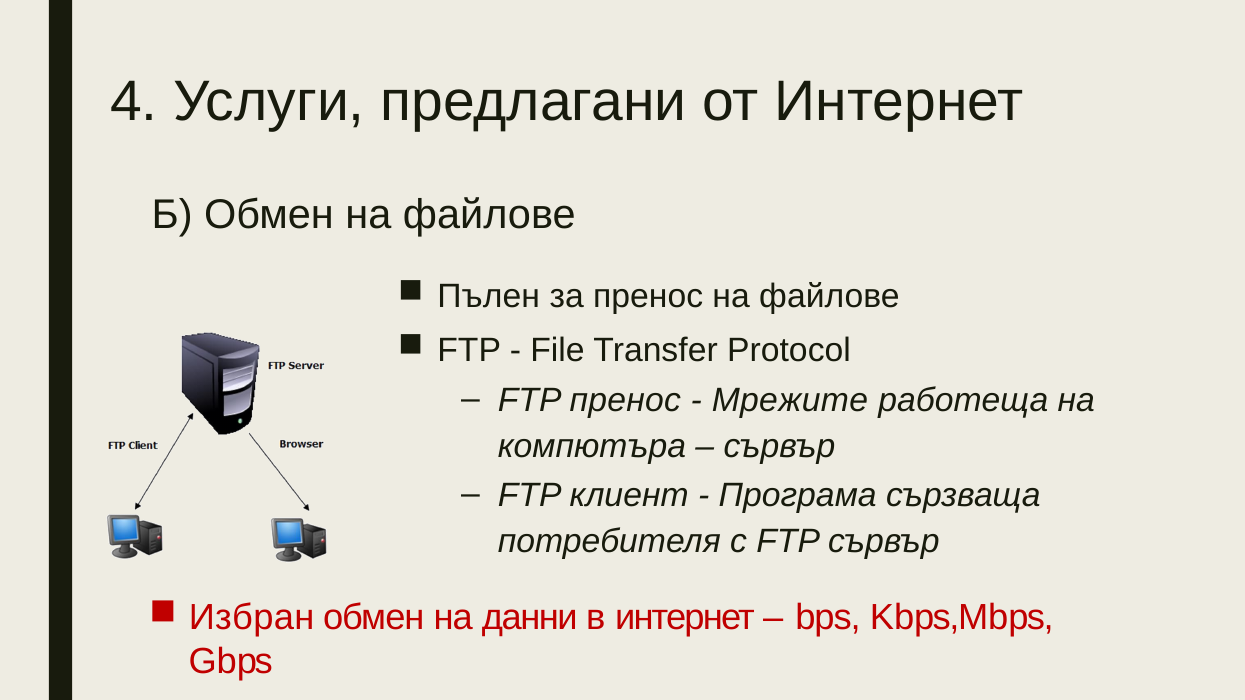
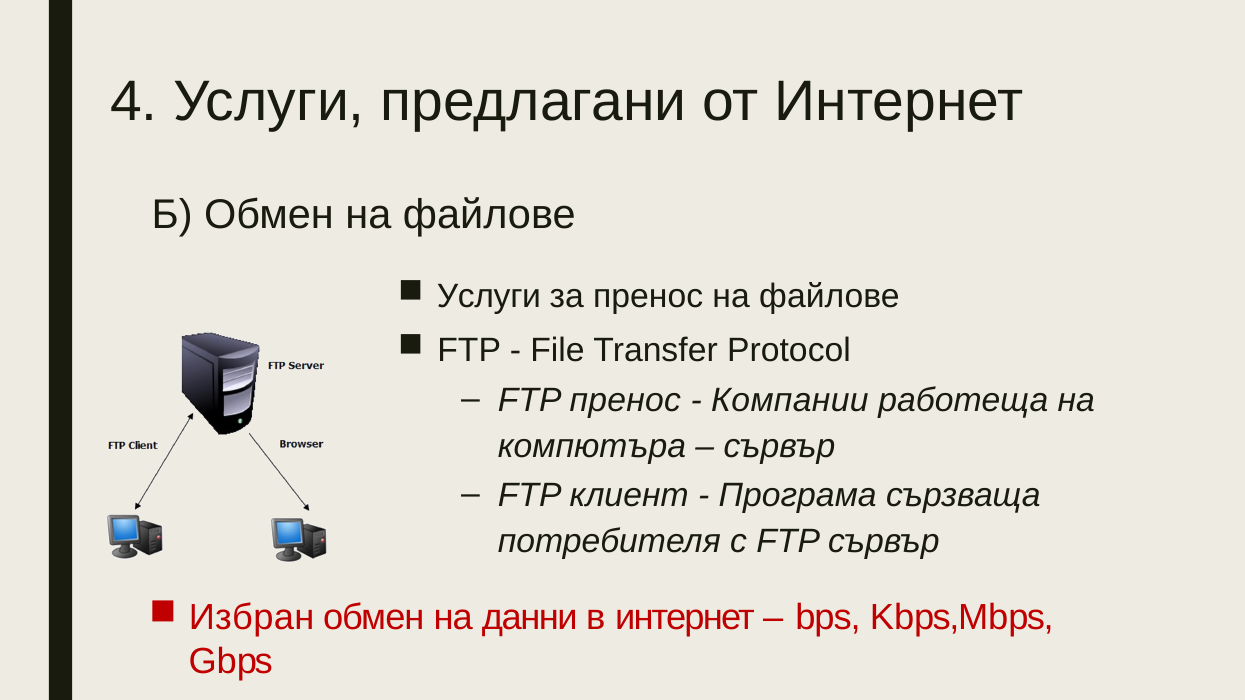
Пълен: Пълен -> Услуги (489, 297)
Мрежите: Мрежите -> Компании (790, 400)
